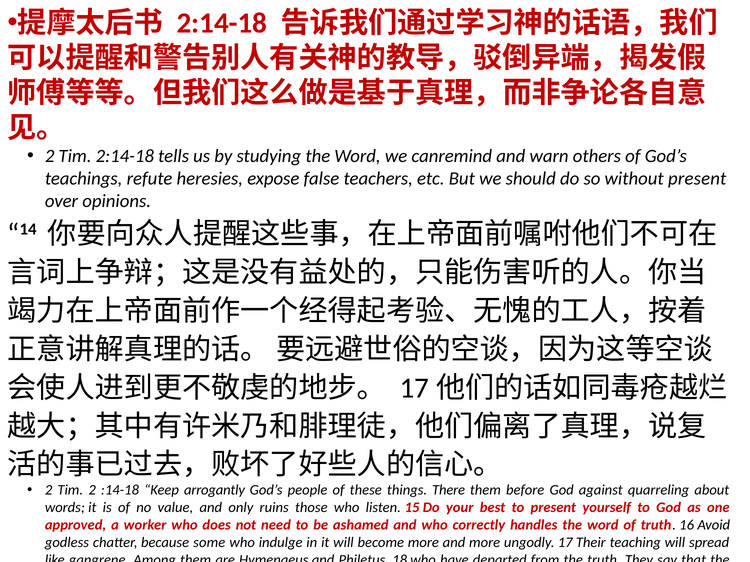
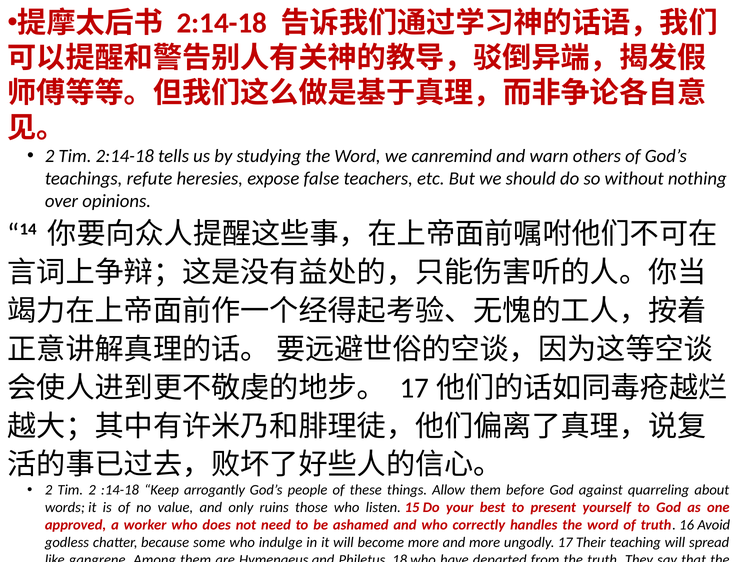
without present: present -> nothing (697, 179)
There: There -> Allow (449, 491)
